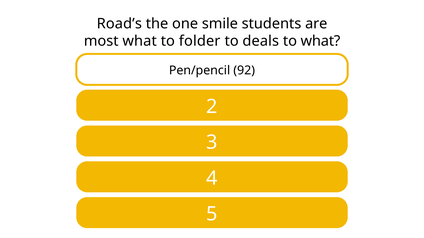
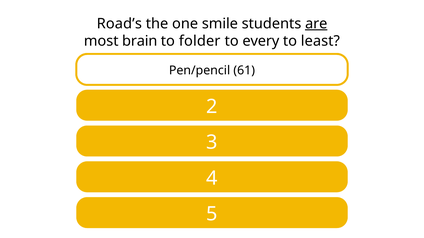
are underline: none -> present (316, 24)
most what: what -> brain (140, 41)
deals: deals -> every (261, 41)
to what: what -> least (320, 41)
92: 92 -> 61 (244, 70)
